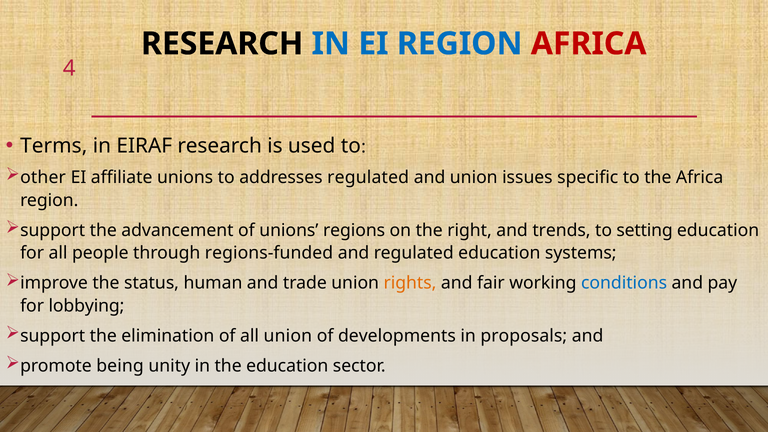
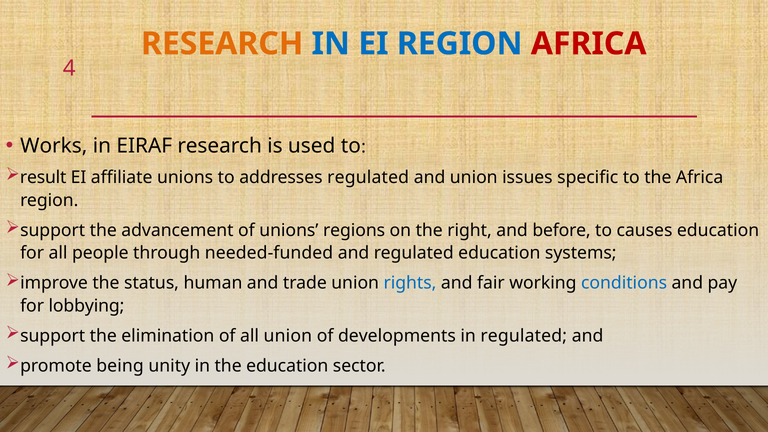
RESEARCH colour: black -> orange (222, 44)
Terms: Terms -> Works (54, 146)
other: other -> result (43, 177)
trends: trends -> before (562, 230)
setting: setting -> causes (644, 230)
regions-funded: regions-funded -> needed-funded (269, 253)
rights colour: orange -> blue (410, 283)
in proposals: proposals -> regulated (524, 336)
